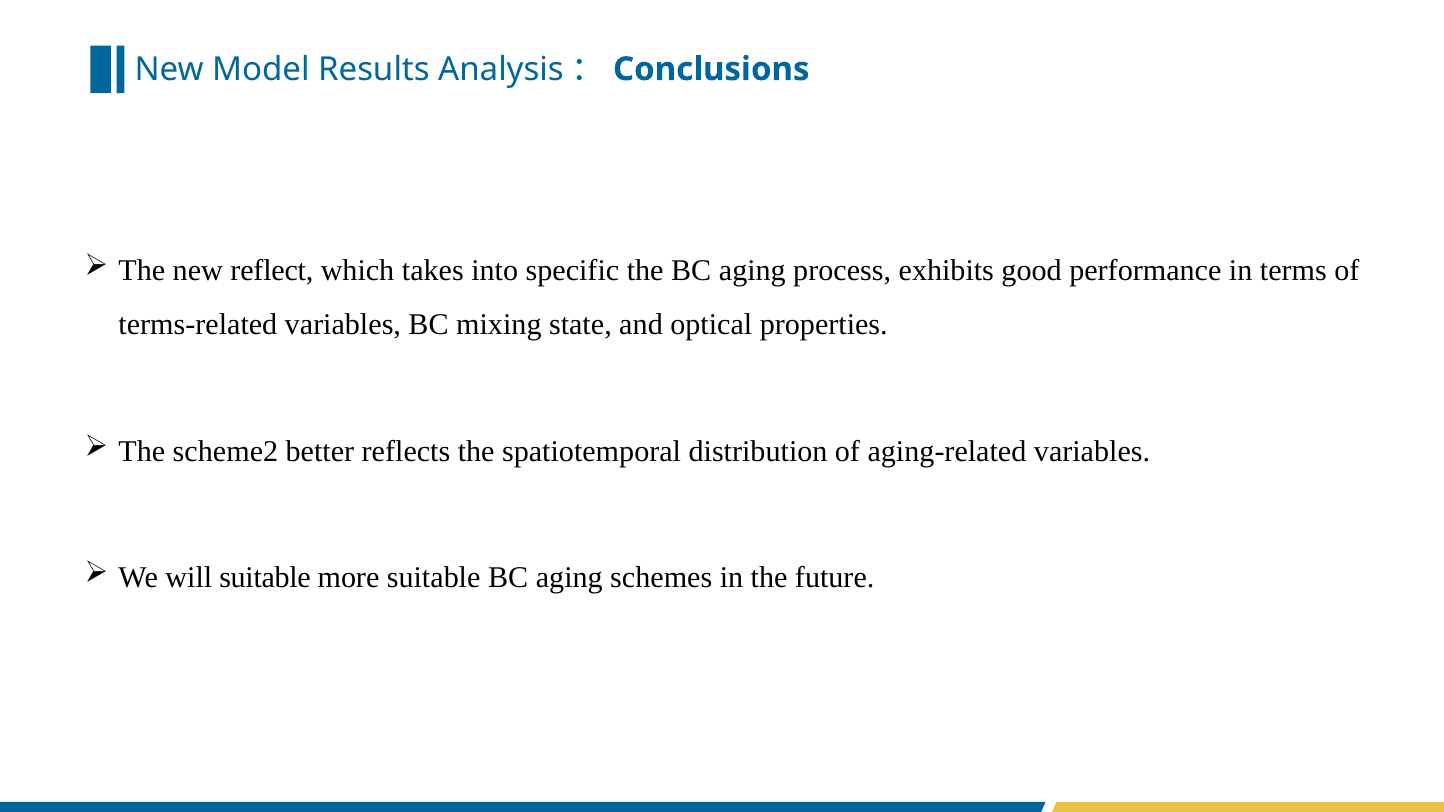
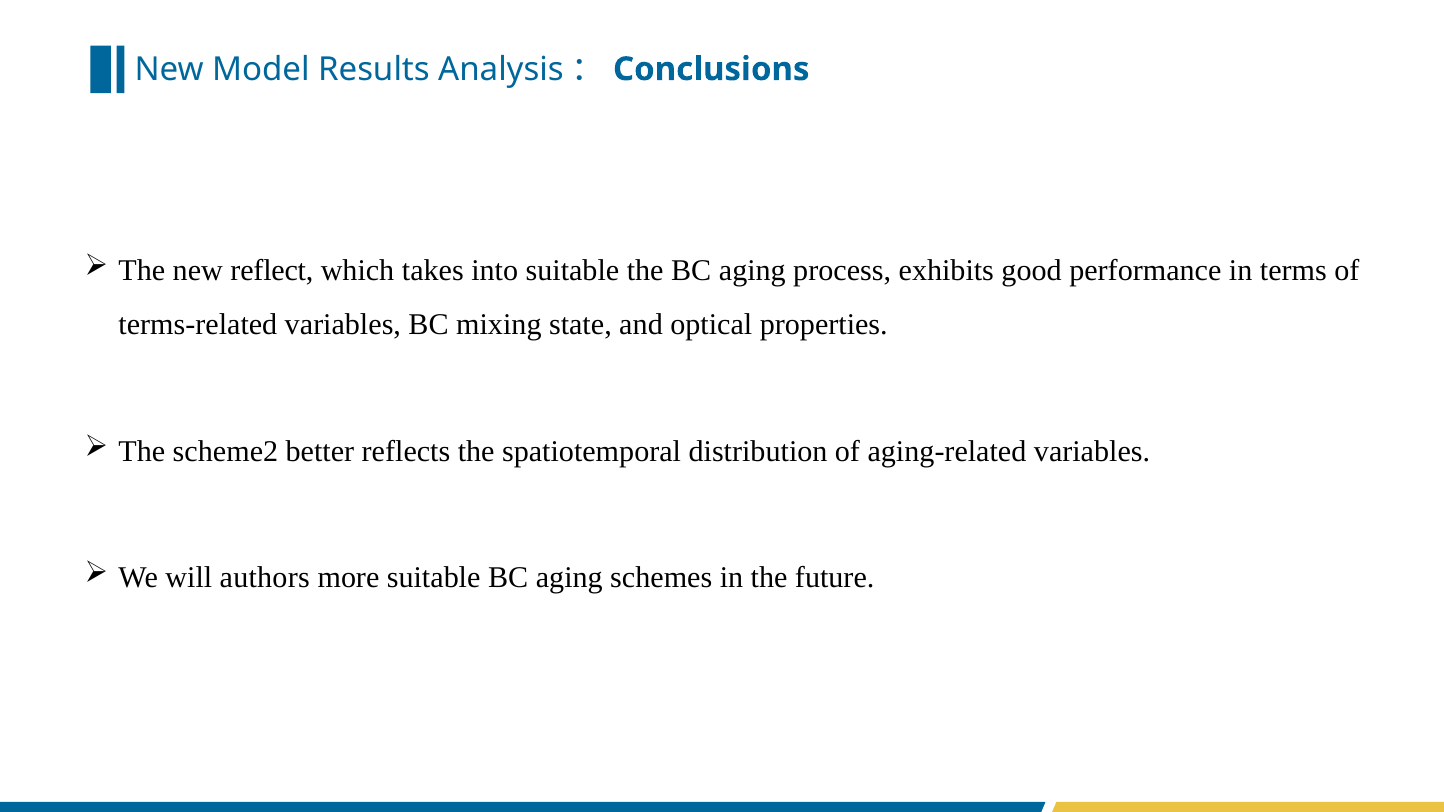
into specific: specific -> suitable (572, 271)
will suitable: suitable -> authors (265, 578)
